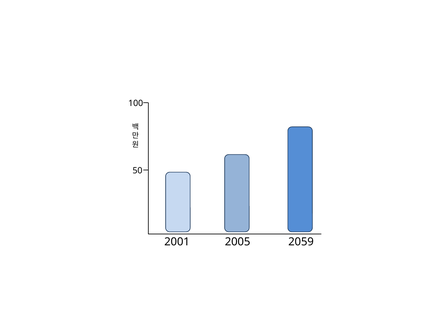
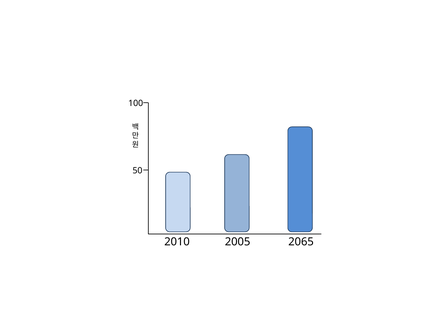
2001: 2001 -> 2010 (177, 241)
2059: 2059 -> 2065 (301, 241)
